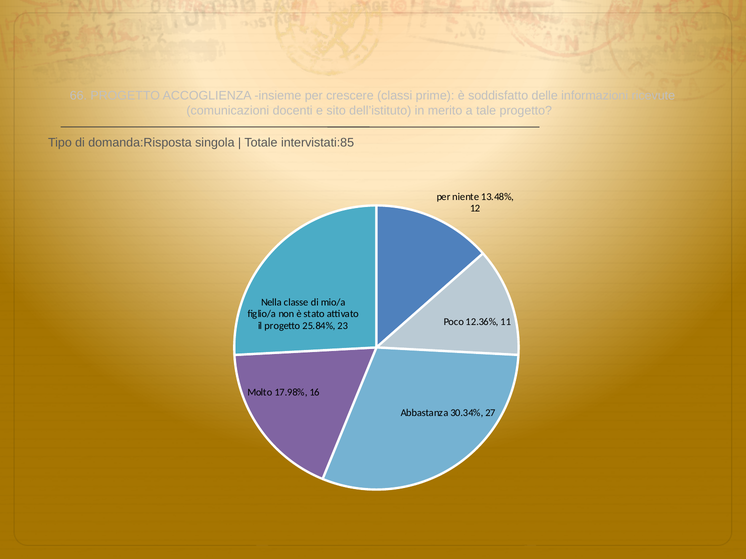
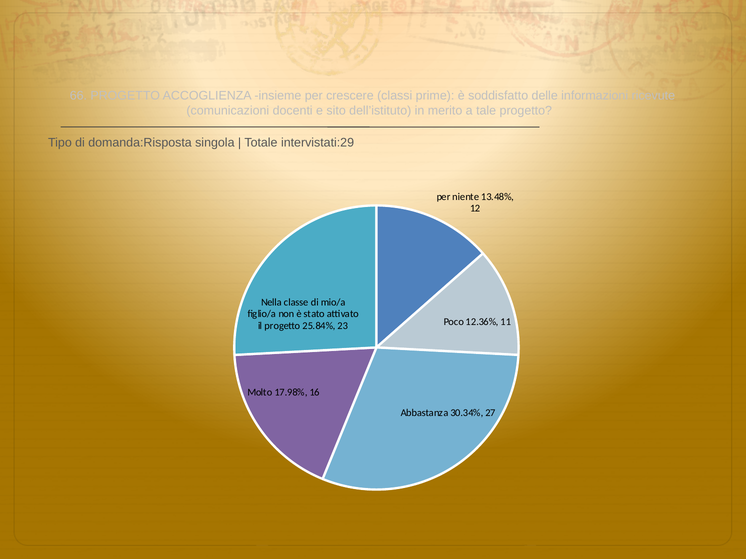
intervistati:85: intervistati:85 -> intervistati:29 (318, 143)
